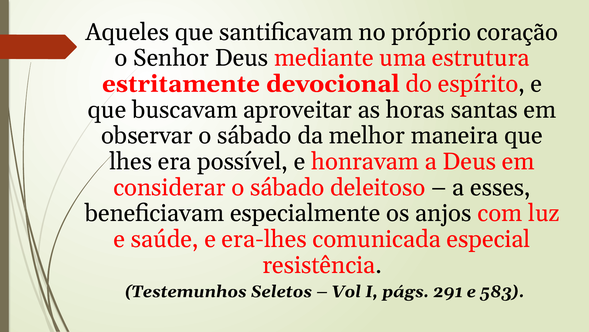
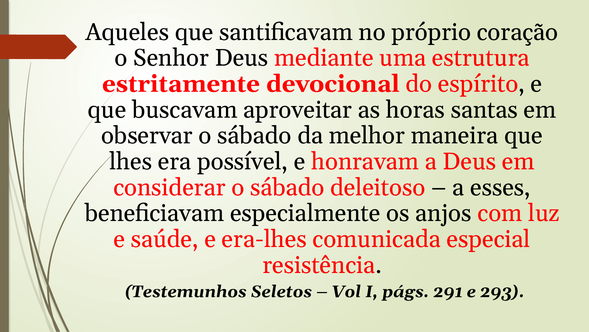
583: 583 -> 293 (502, 291)
